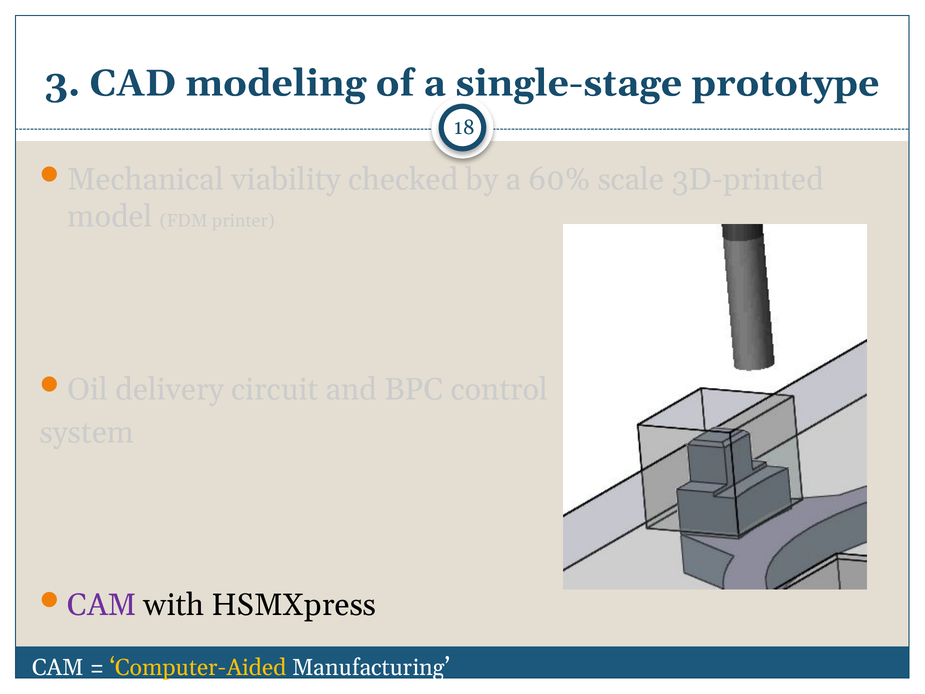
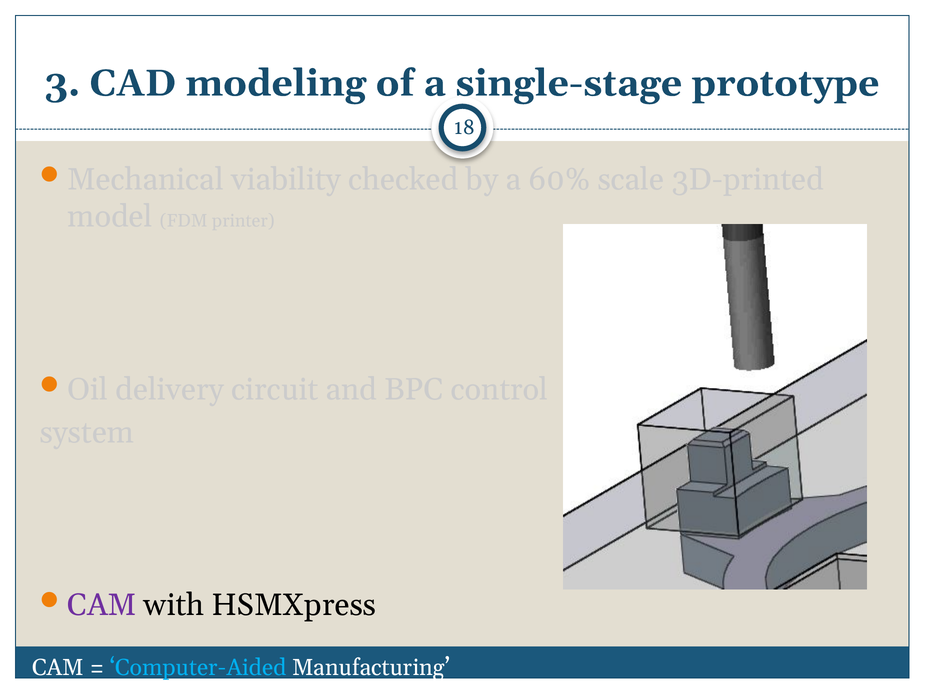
Computer-Aided colour: yellow -> light blue (198, 668)
